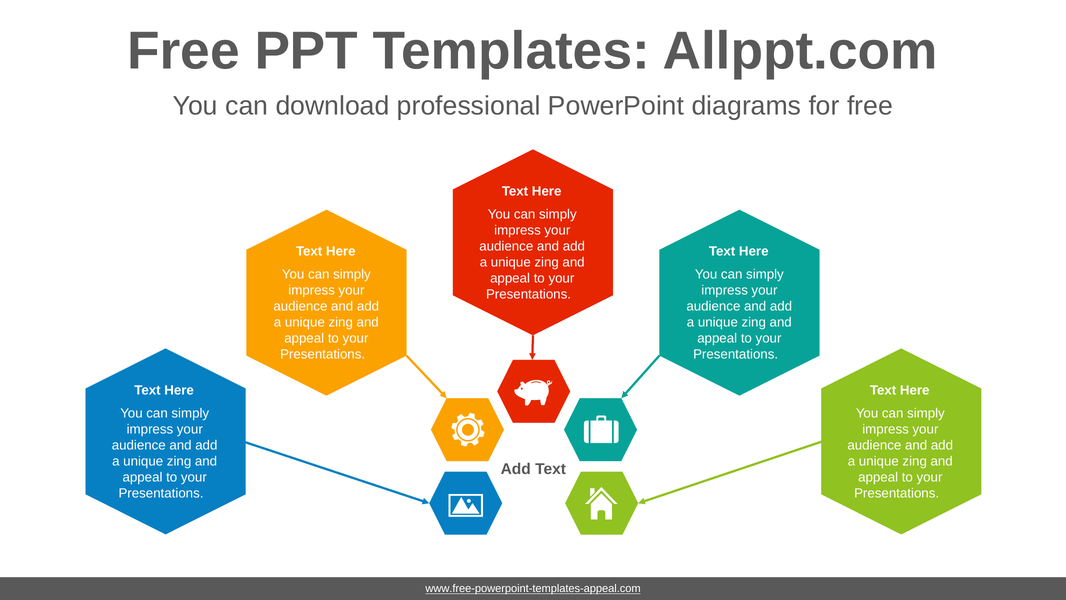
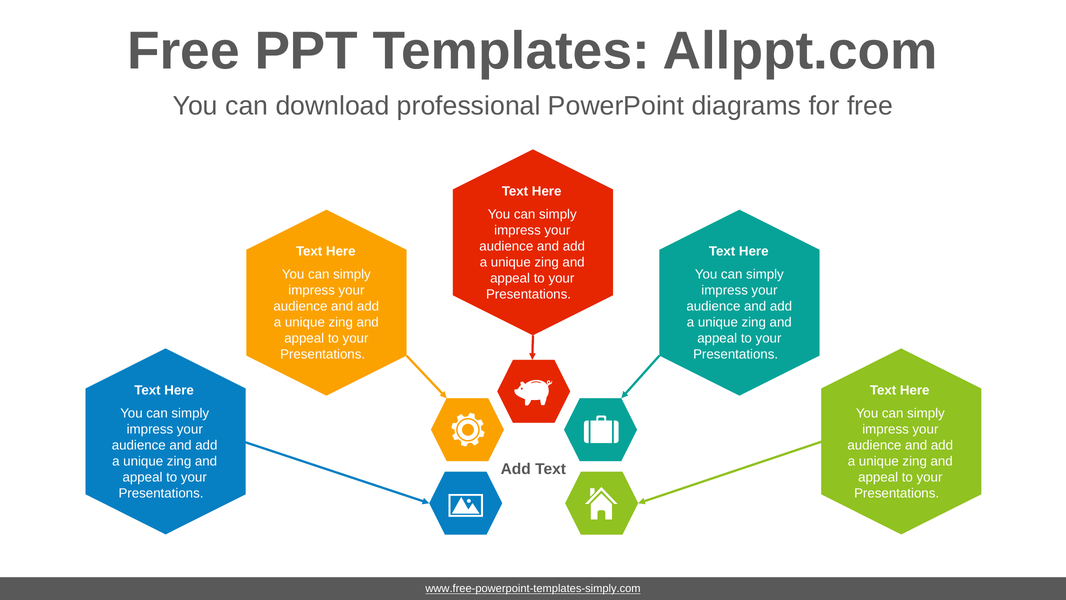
www.free-powerpoint-templates-appeal.com: www.free-powerpoint-templates-appeal.com -> www.free-powerpoint-templates-simply.com (533, 588)
